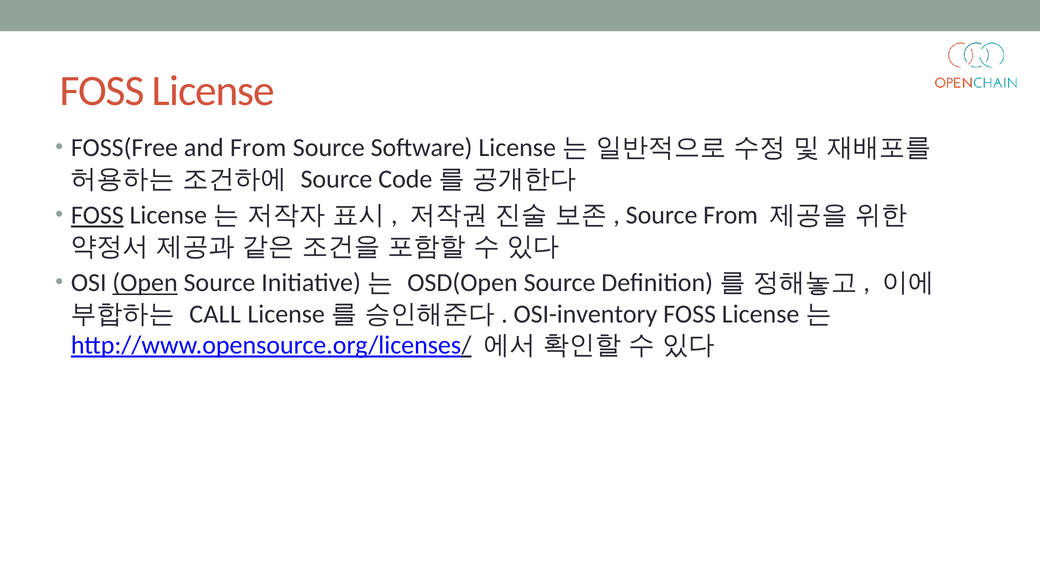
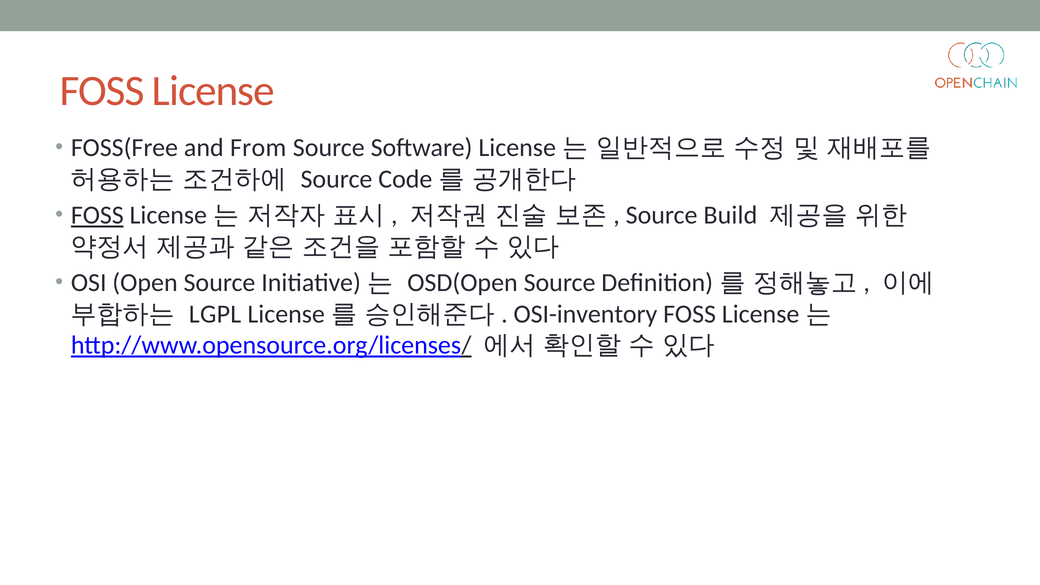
Source From: From -> Build (730, 215)
Open underline: present -> none (145, 283)
CALL: CALL -> LGPL (215, 314)
